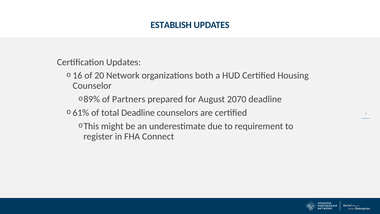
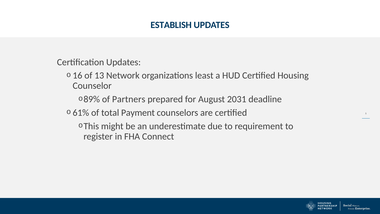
20: 20 -> 13 (99, 75)
both: both -> least (204, 75)
2070: 2070 -> 2031 (237, 99)
total Deadline: Deadline -> Payment (138, 113)
